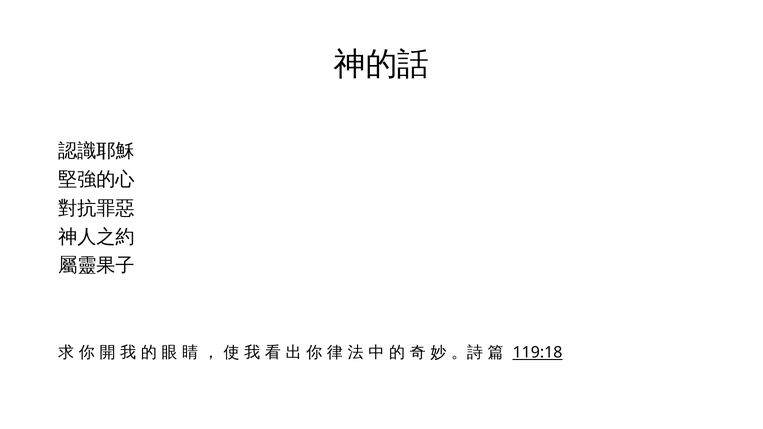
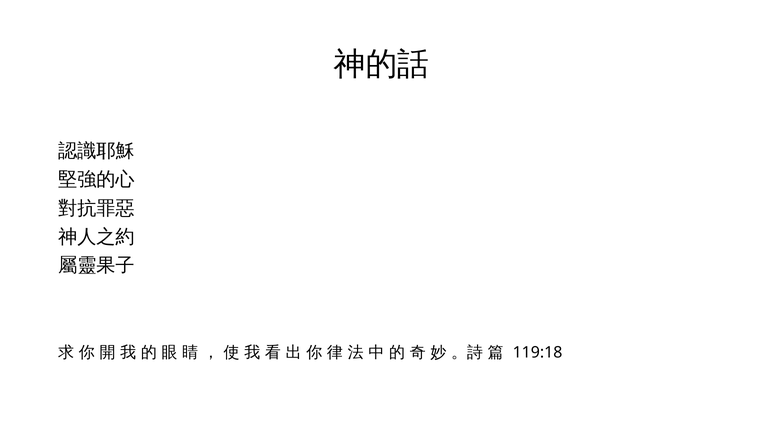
119:18 underline: present -> none (537, 353)
